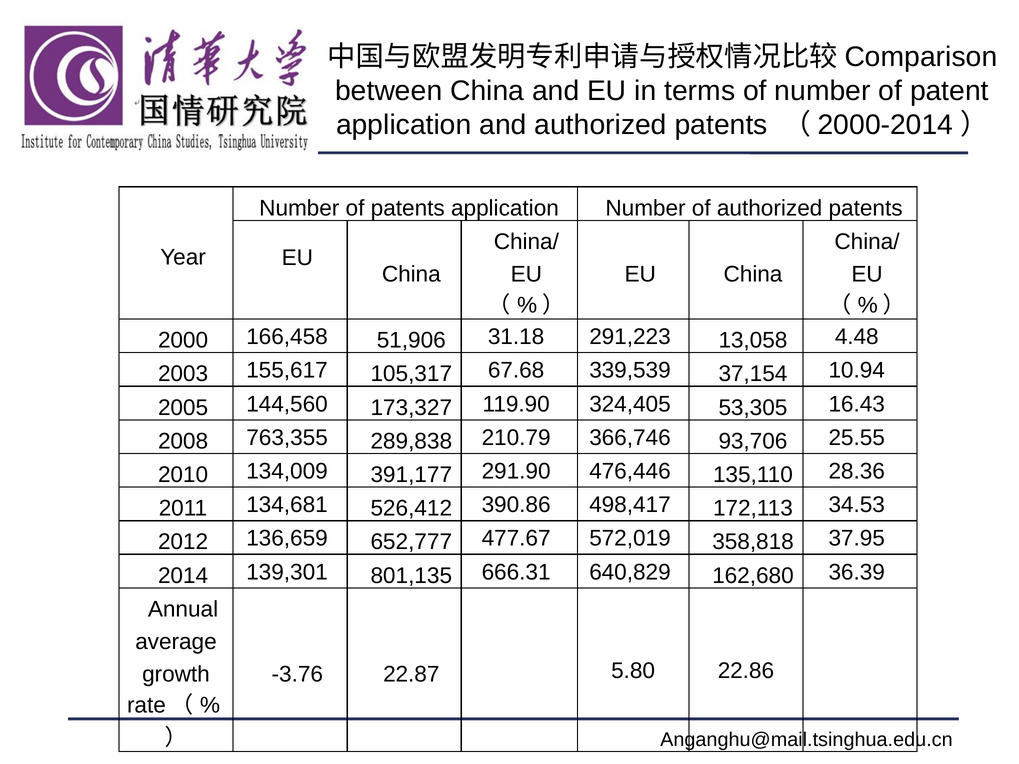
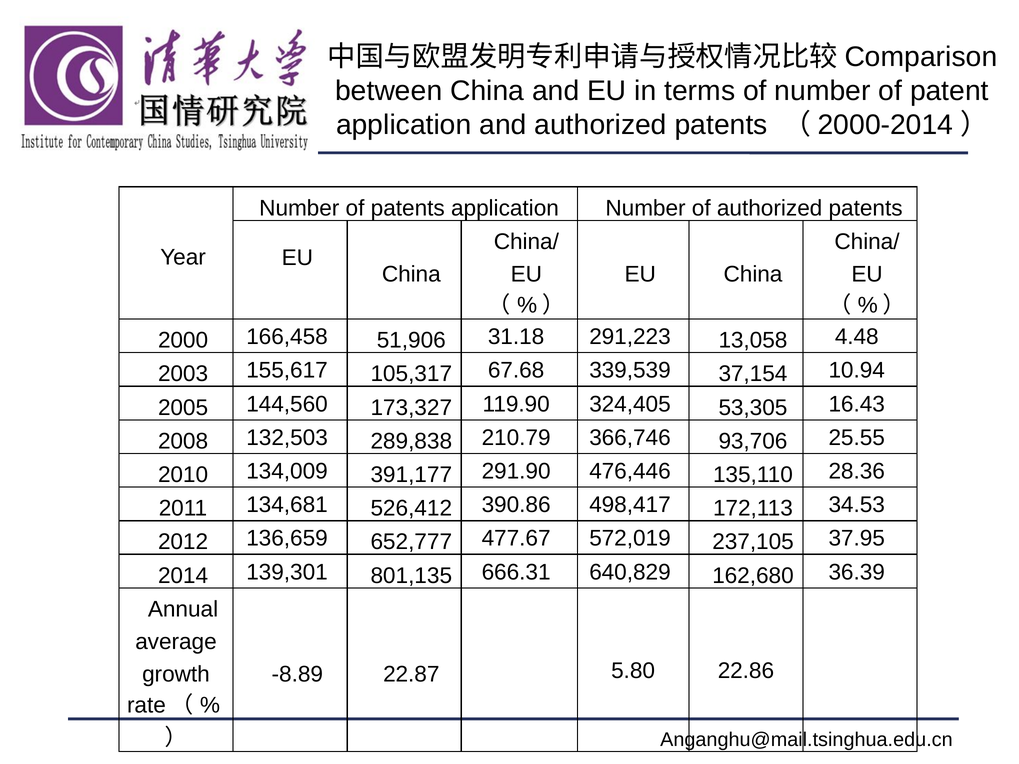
763,355: 763,355 -> 132,503 (287, 438)
358,818: 358,818 -> 237,105 (753, 542)
-3.76: -3.76 -> -8.89 (297, 675)
